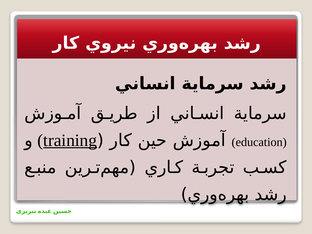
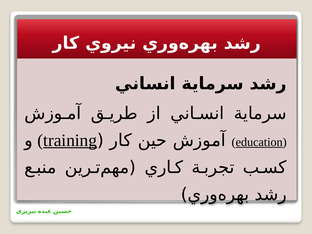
education underline: none -> present (259, 142)
